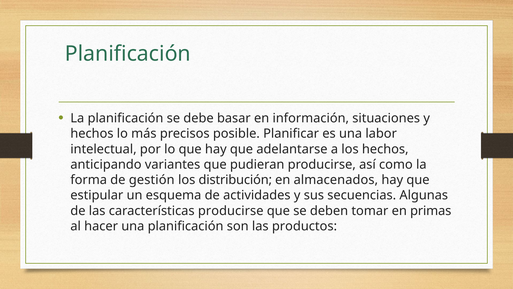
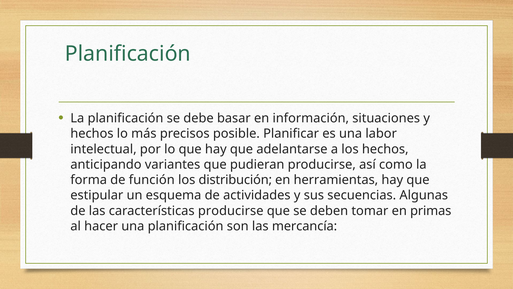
gestión: gestión -> función (152, 180)
almacenados: almacenados -> herramientas (336, 180)
productos: productos -> mercancía (305, 226)
